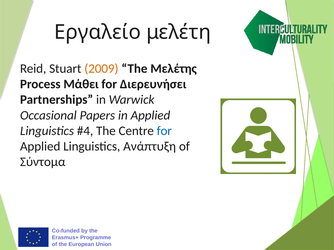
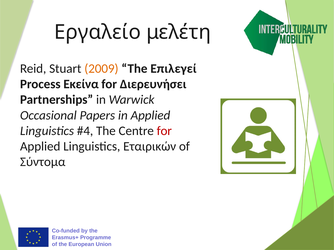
Μελέτης: Μελέτης -> Επιλεγεί (173, 69)
Μάθει: Μάθει -> Εκείνα (81, 84)
for colour: blue -> red (164, 131)
Ανάπτυξη: Ανάπτυξη -> Εταιρικών (150, 147)
